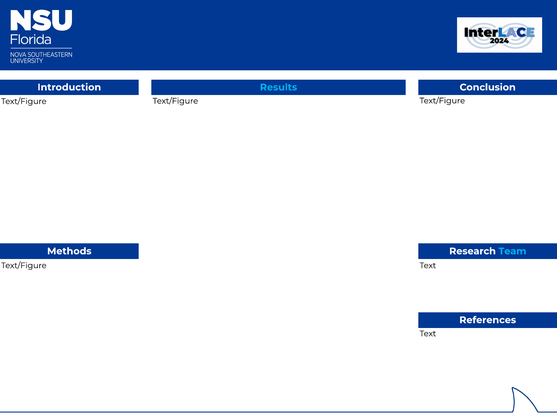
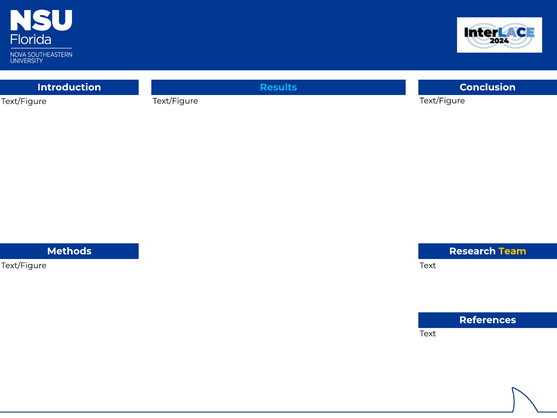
Team colour: light blue -> yellow (512, 251)
